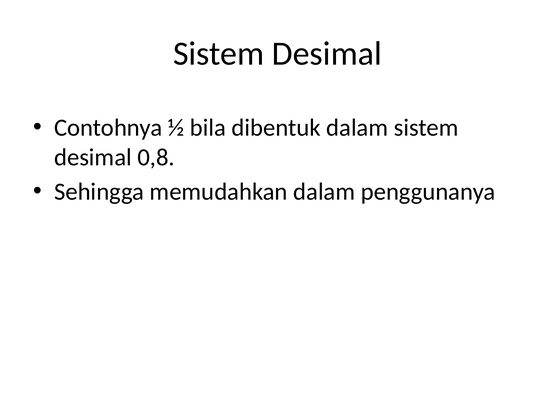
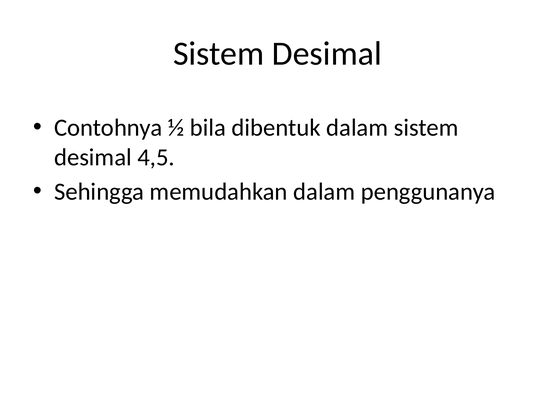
0,8: 0,8 -> 4,5 (156, 157)
